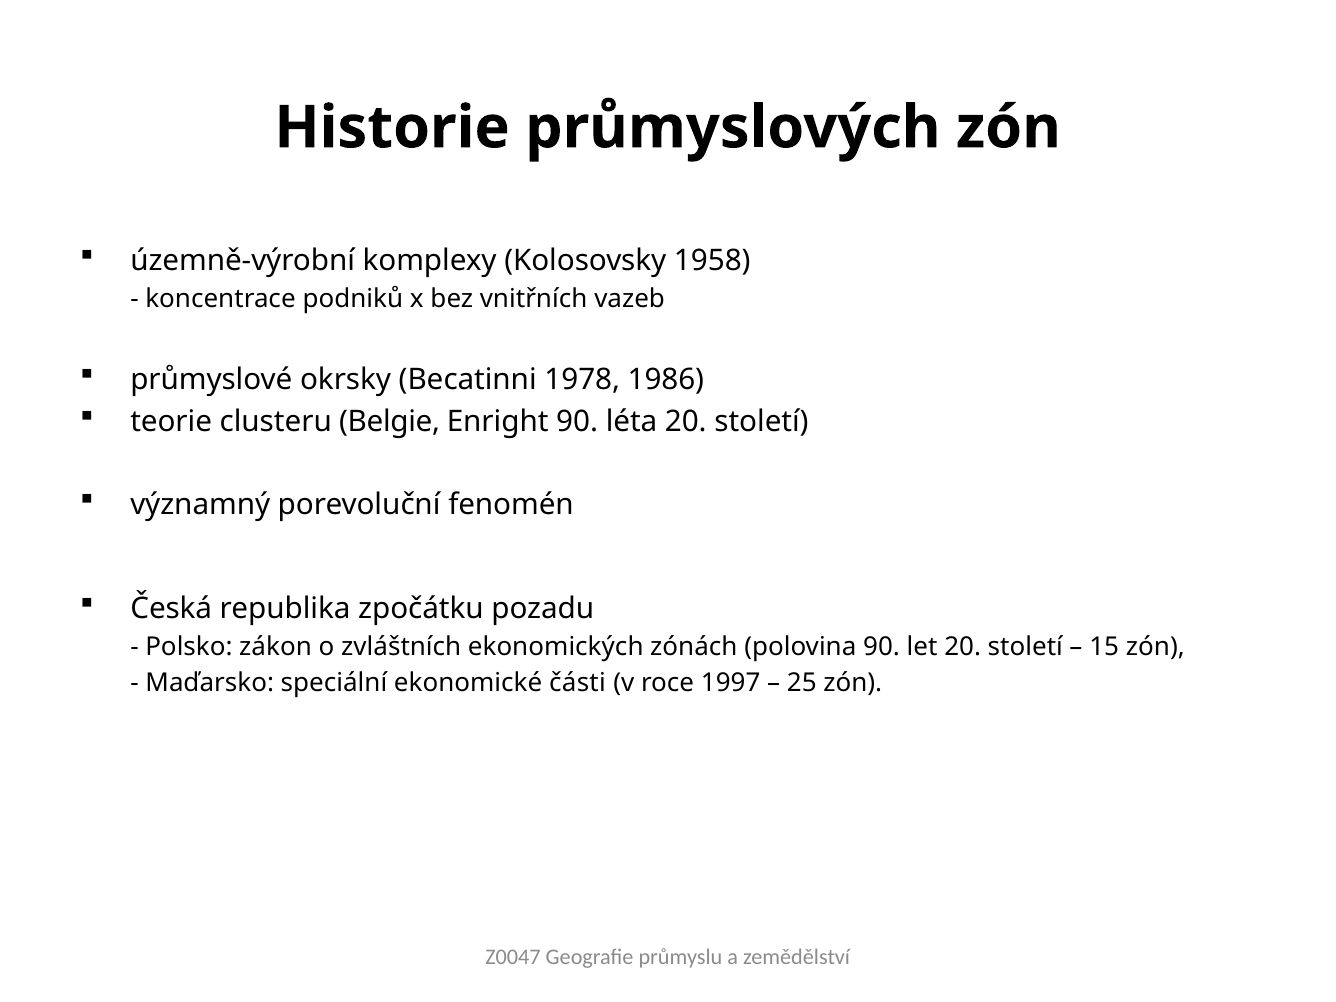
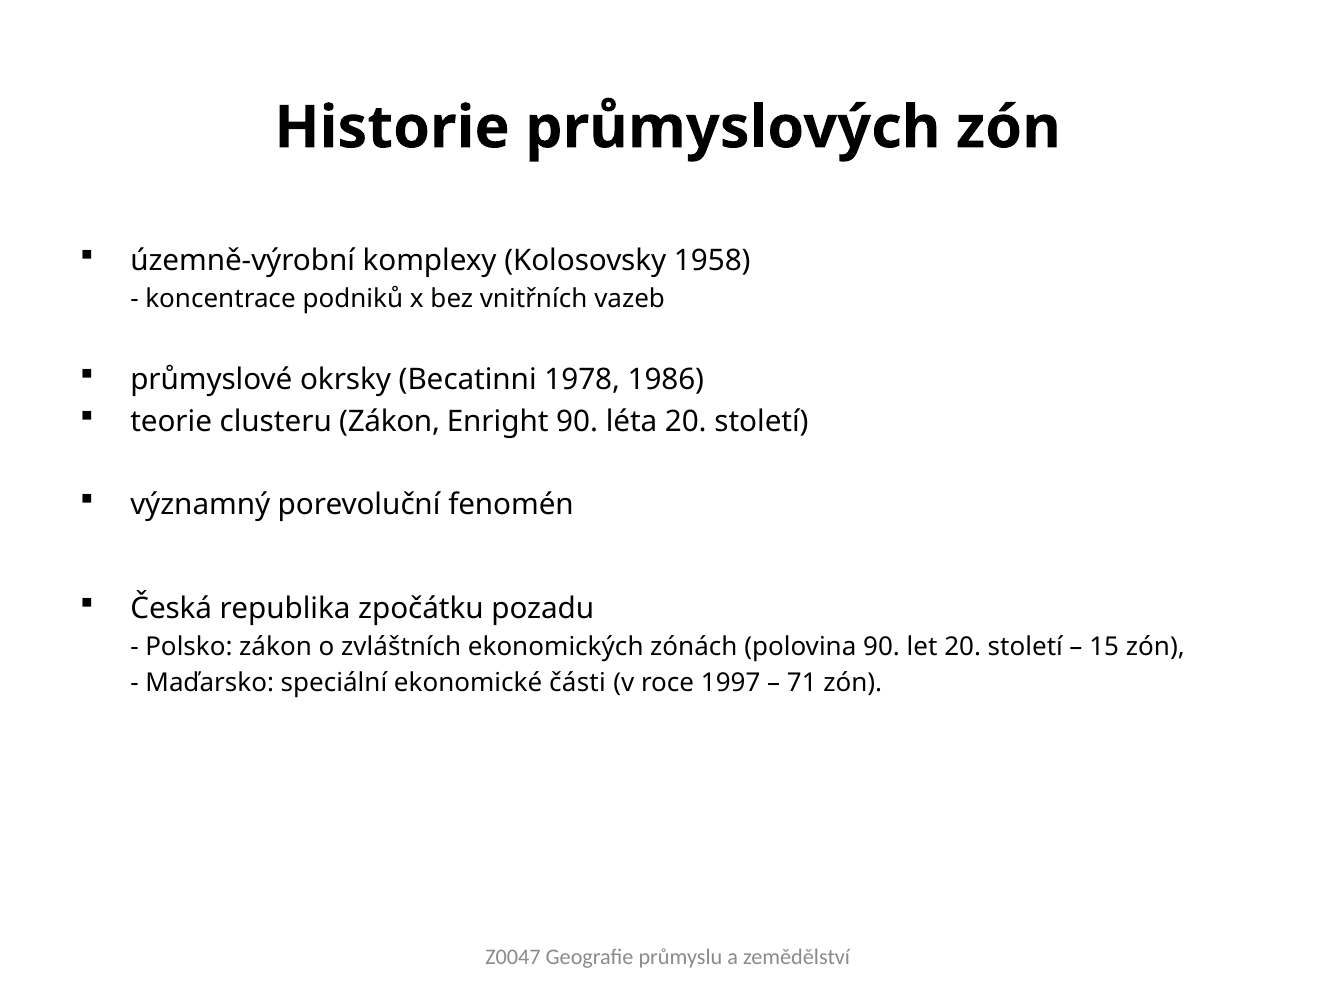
clusteru Belgie: Belgie -> Zákon (390, 421)
25: 25 -> 71 (802, 683)
